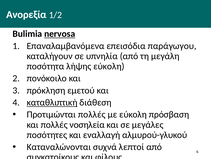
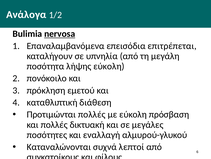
Ανορεξία: Ανορεξία -> Ανάλογα (26, 15)
παράγωγου: παράγωγου -> επιτρέπεται (172, 46)
καταθλιπτική underline: present -> none (52, 102)
νοσηλεία: νοσηλεία -> δικτυακή (87, 124)
